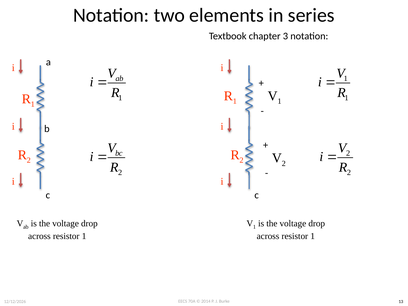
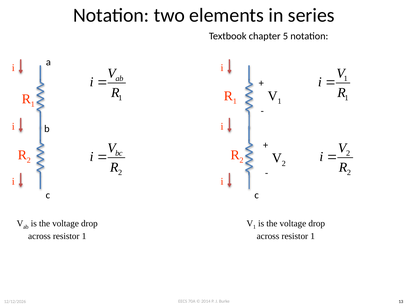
3: 3 -> 5 (285, 36)
